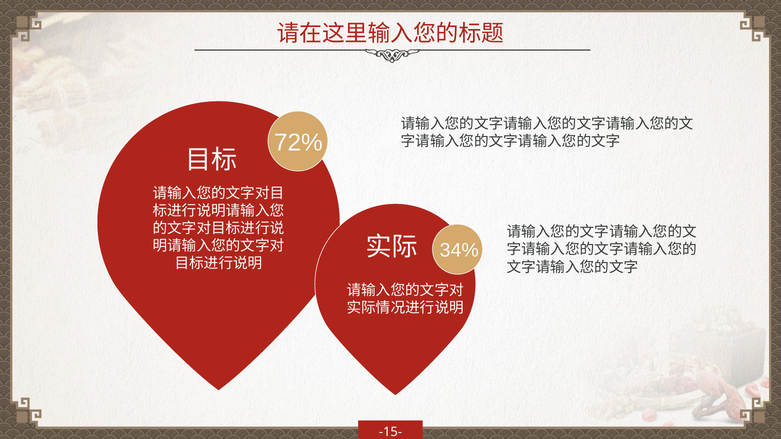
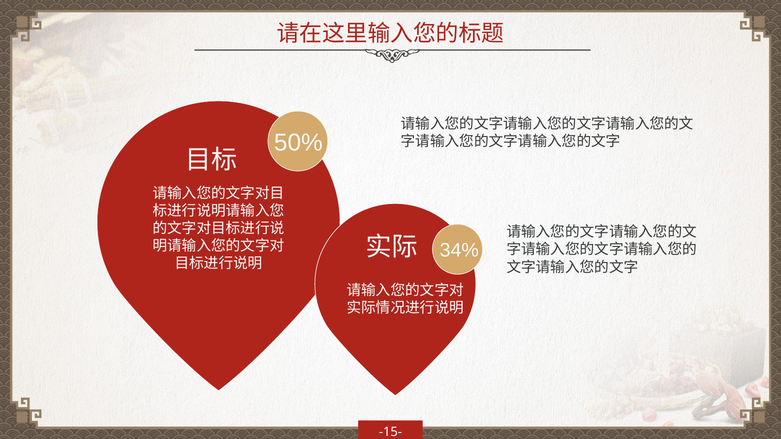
72%: 72% -> 50% (298, 142)
